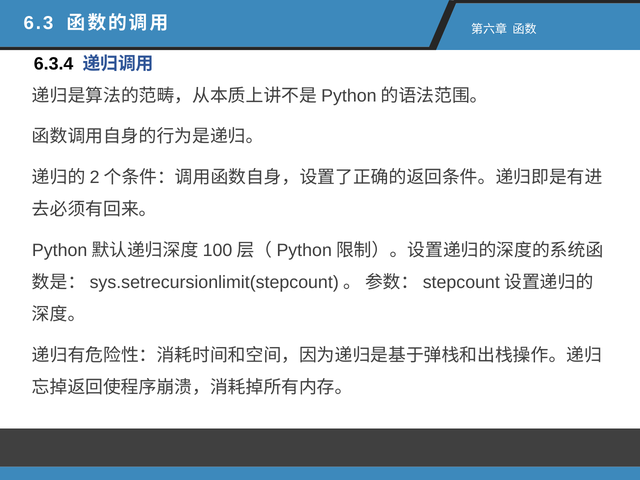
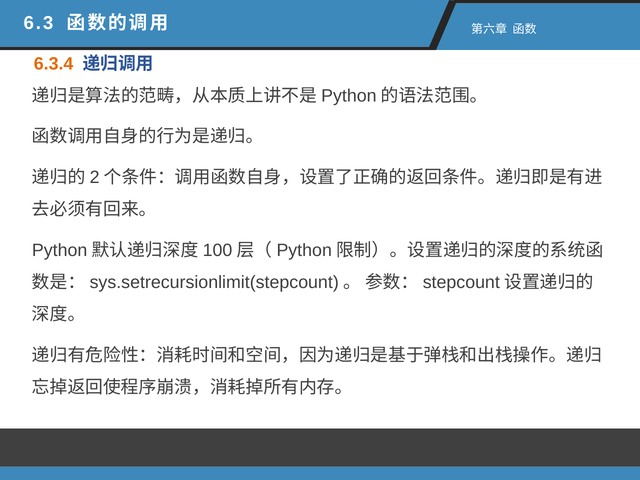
6.3.4 colour: black -> orange (54, 64)
